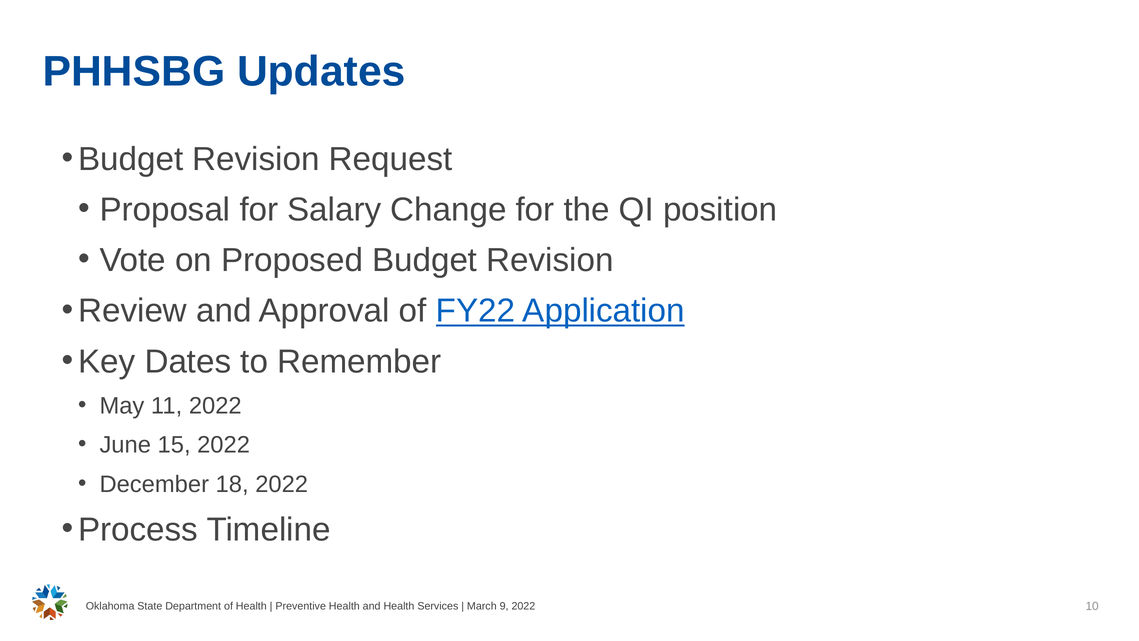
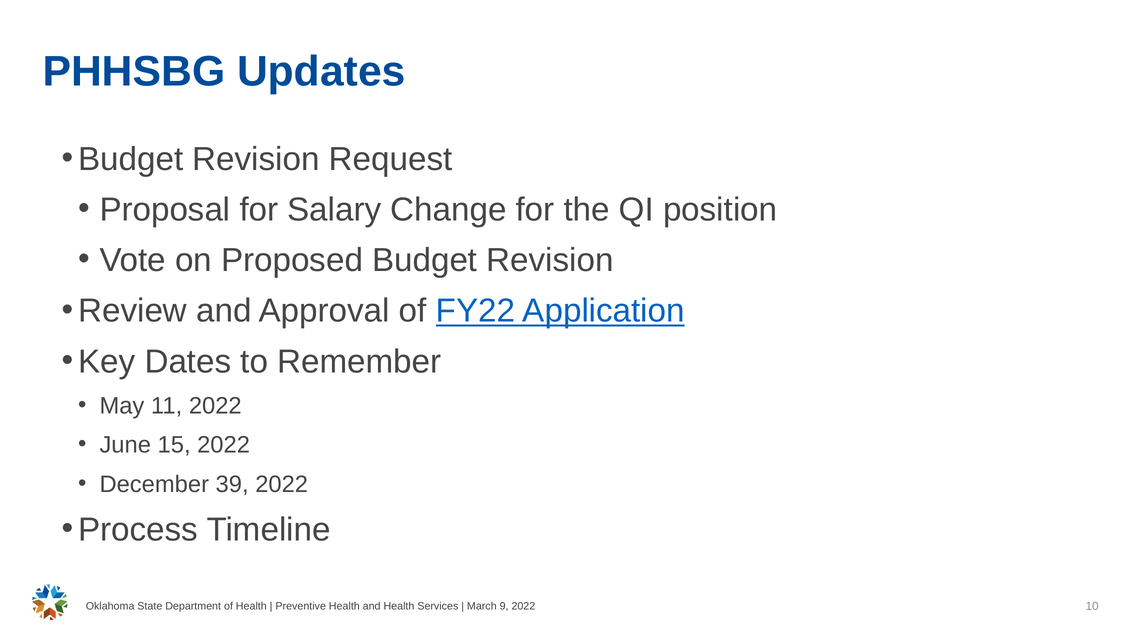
18: 18 -> 39 (232, 484)
